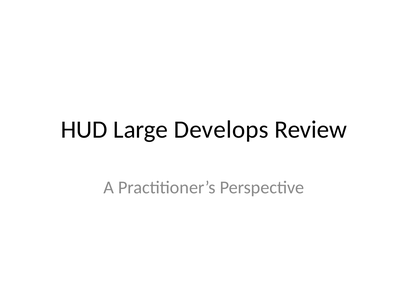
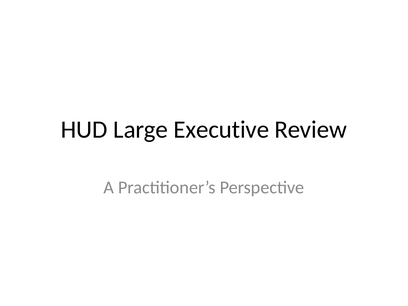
Develops: Develops -> Executive (221, 130)
